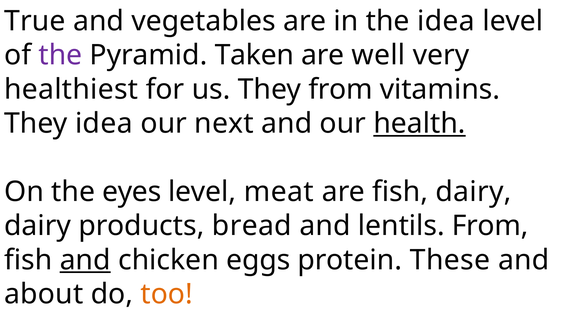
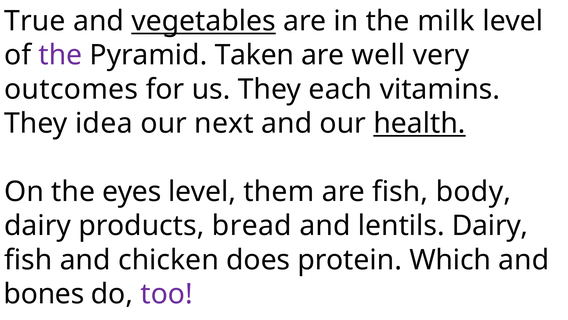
vegetables underline: none -> present (204, 21)
the idea: idea -> milk (446, 21)
healthiest: healthiest -> outcomes (71, 89)
They from: from -> each (340, 89)
meat: meat -> them (279, 192)
fish dairy: dairy -> body (473, 192)
lentils From: From -> Dairy (490, 226)
and underline: present -> none (85, 260)
eggs: eggs -> does (258, 260)
These: These -> Which (450, 260)
about: about -> bones (44, 294)
too colour: orange -> purple (167, 294)
